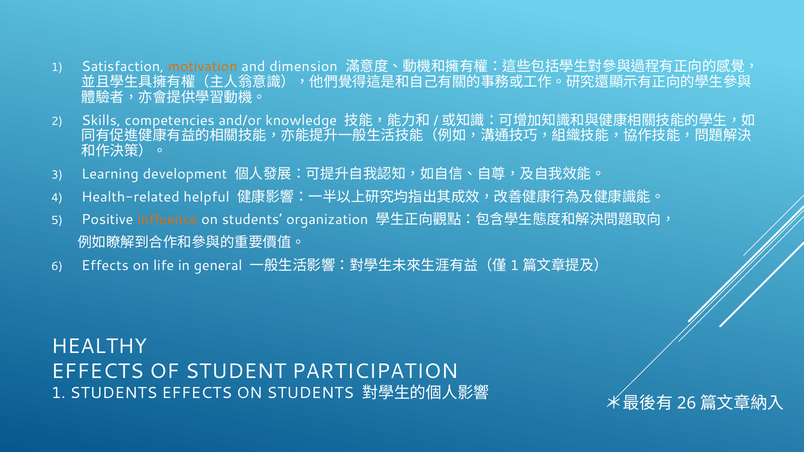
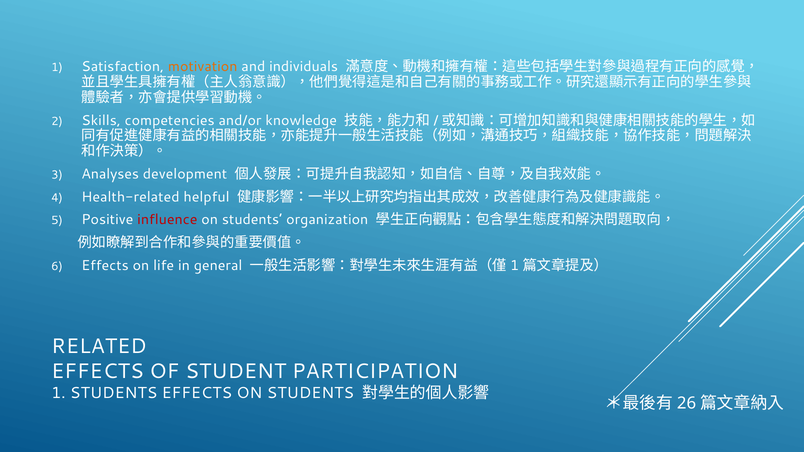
dimension: dimension -> individuals (304, 67)
Learning: Learning -> Analyses (110, 174)
influence colour: orange -> red (167, 220)
HEALTHY: HEALTHY -> RELATED (99, 346)
